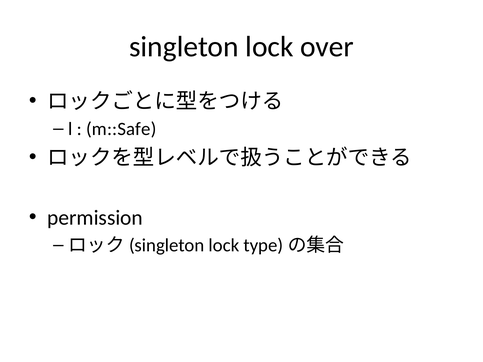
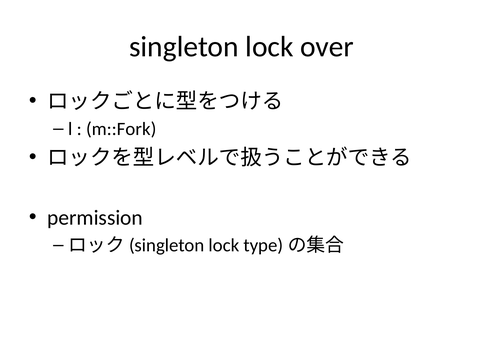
m::Safe: m::Safe -> m::Fork (121, 129)
